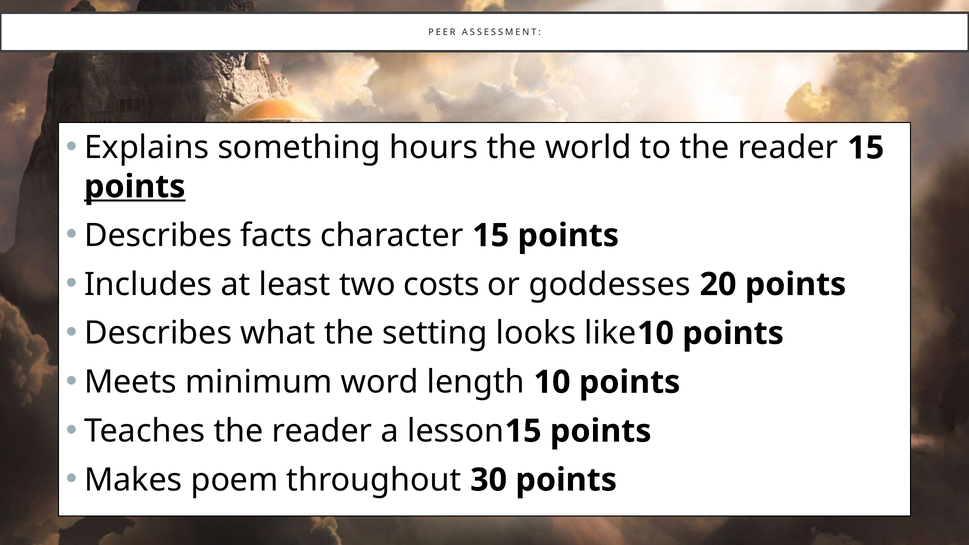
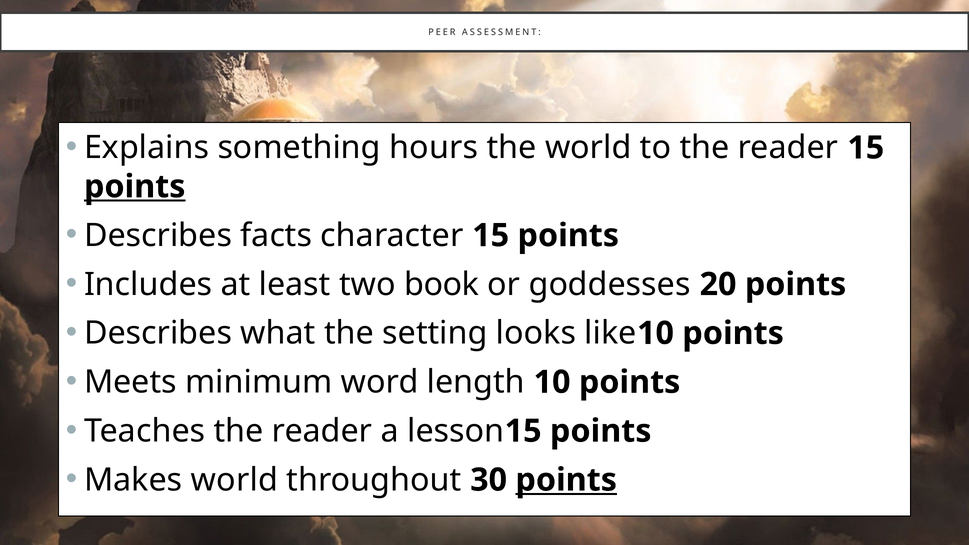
costs: costs -> book (442, 284)
Makes poem: poem -> world (234, 480)
points underline: none -> present (566, 480)
